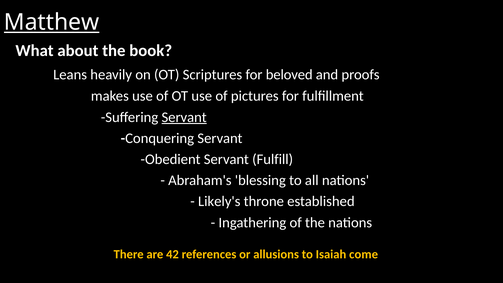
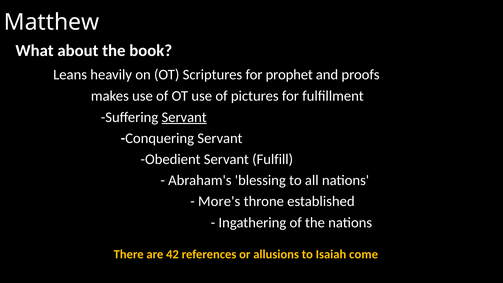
Matthew underline: present -> none (52, 22)
beloved: beloved -> prophet (289, 75)
Likely's: Likely's -> More's (219, 201)
